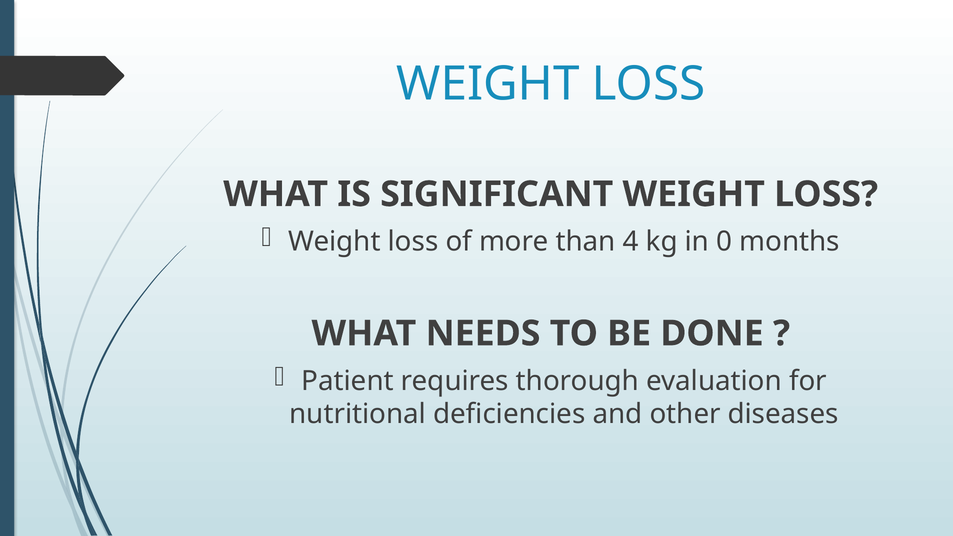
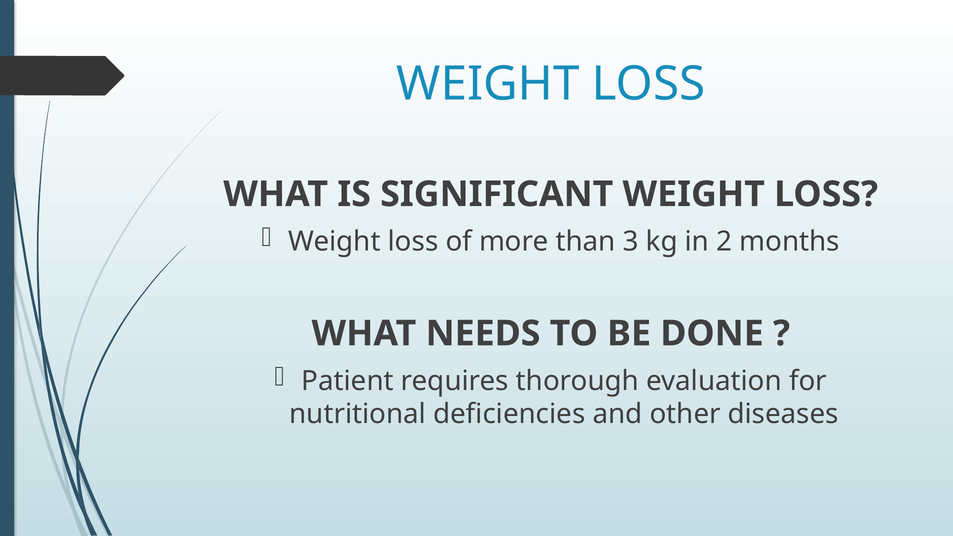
4: 4 -> 3 (631, 242)
0: 0 -> 2 (724, 242)
